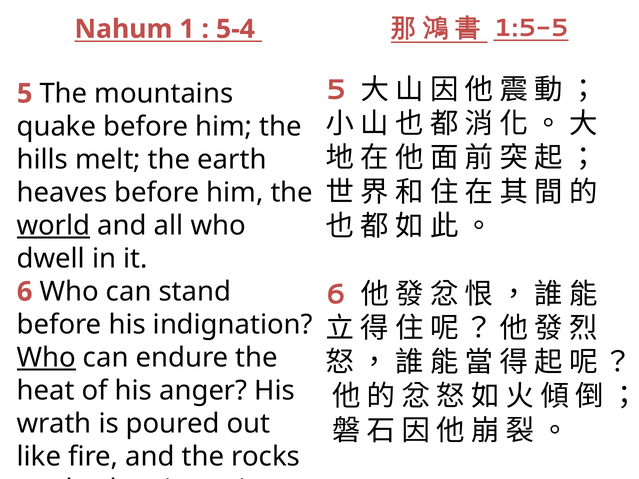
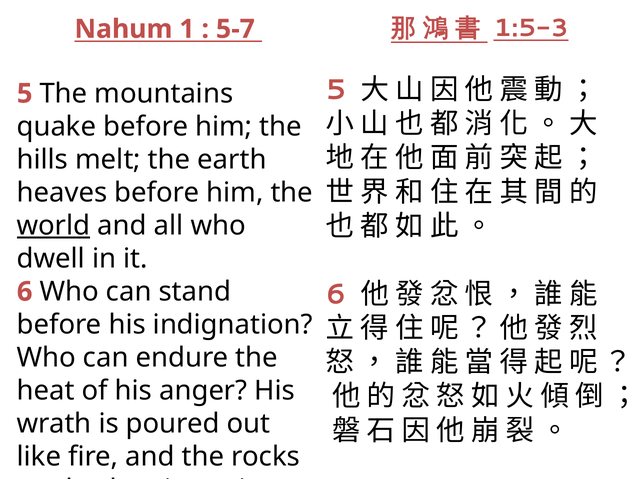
1:5-5: 1:5-5 -> 1:5-3 (531, 28)
5-4: 5-4 -> 5-7 (235, 29)
Who underline: present -> none (46, 358)
